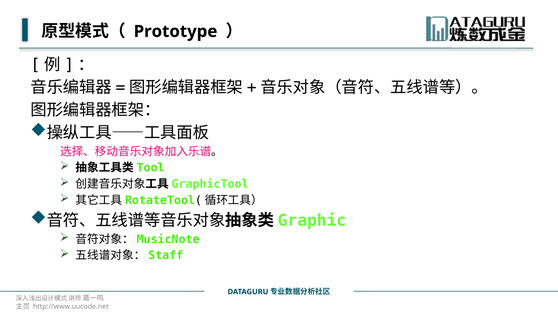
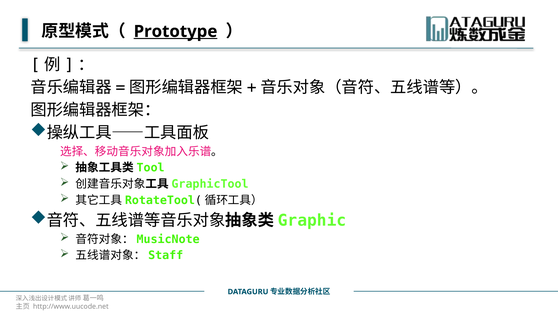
Prototype underline: none -> present (176, 31)
